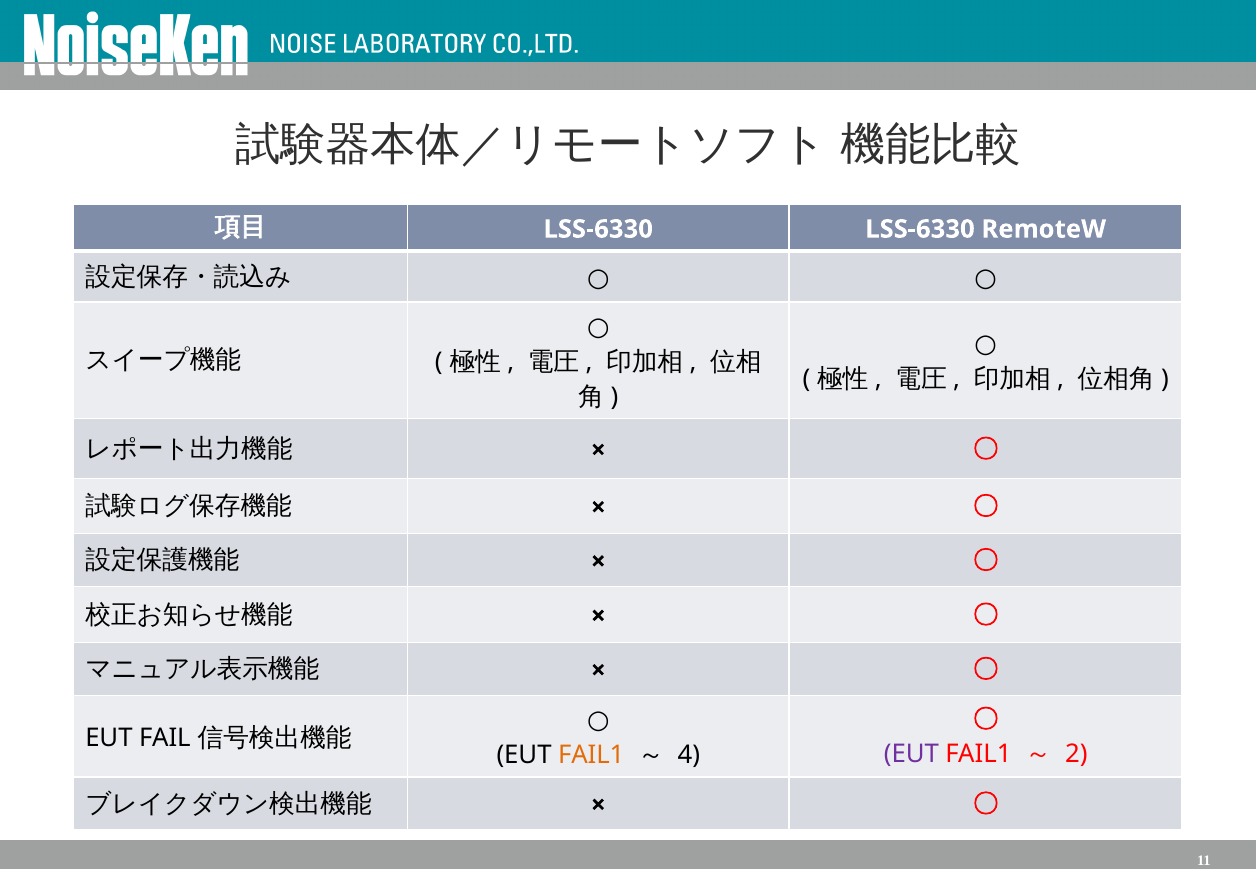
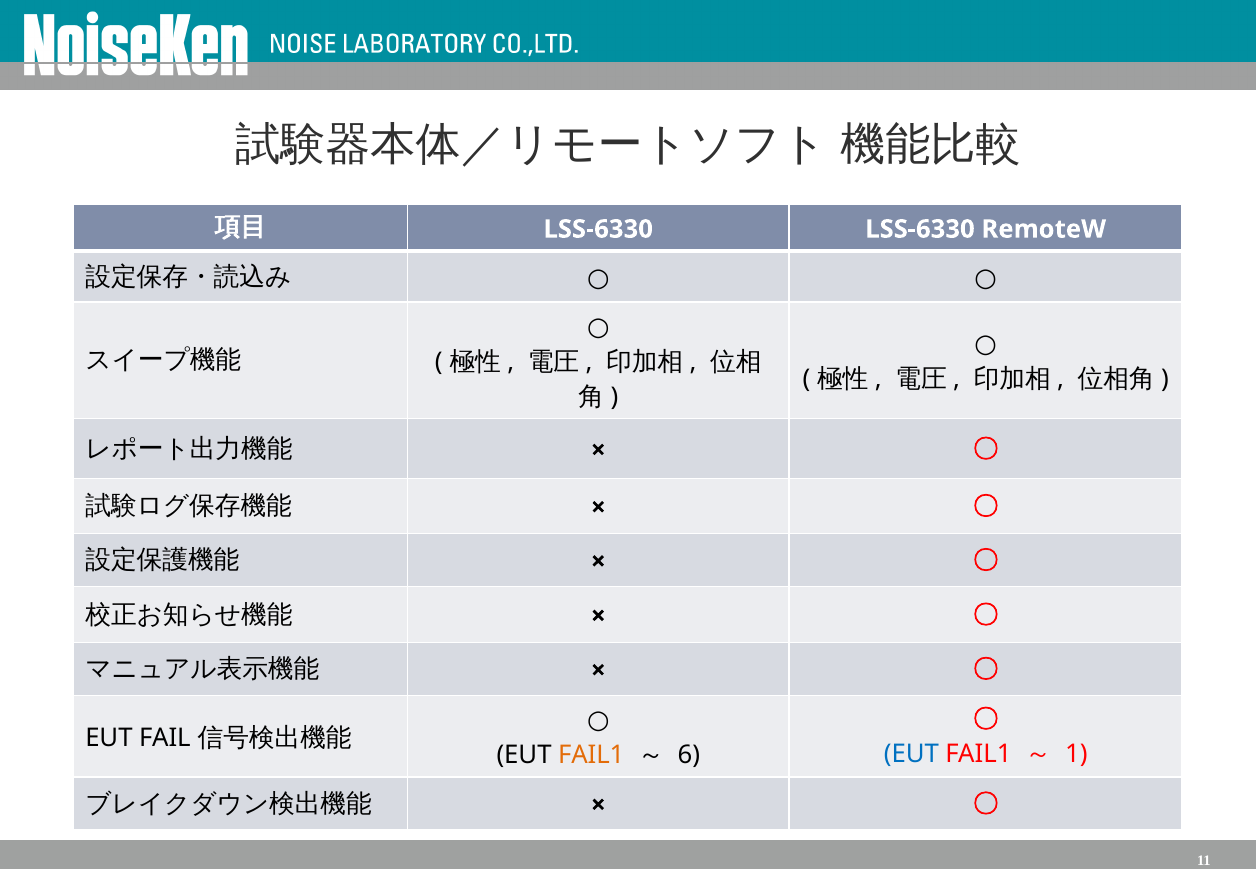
EUT colour: purple -> blue (911, 754)
2: 2 -> 1 (1076, 754)
4: 4 -> 6 (689, 756)
